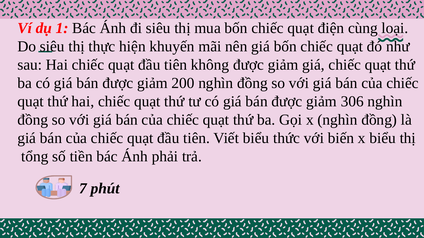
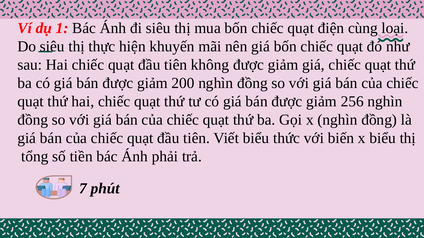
306: 306 -> 256 (352, 102)
